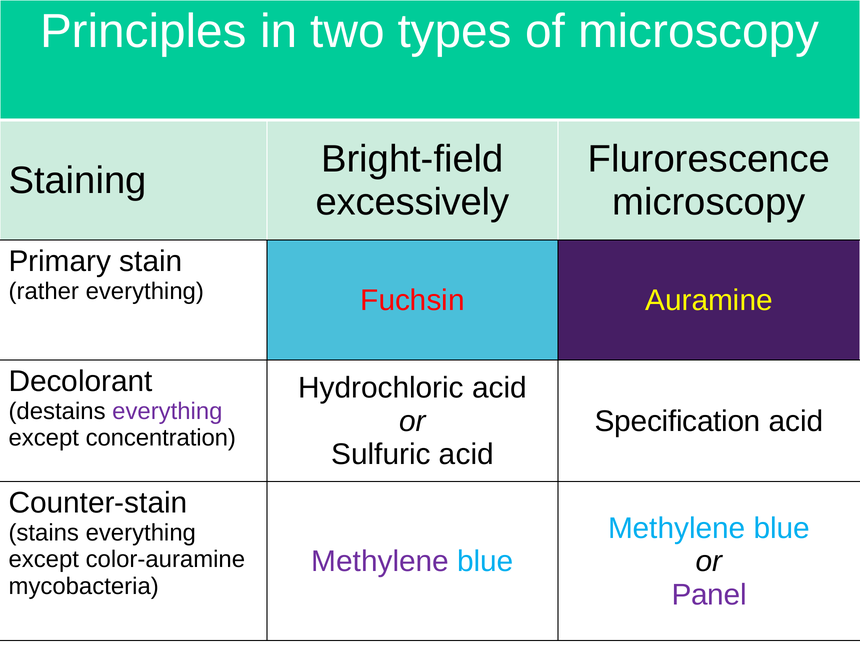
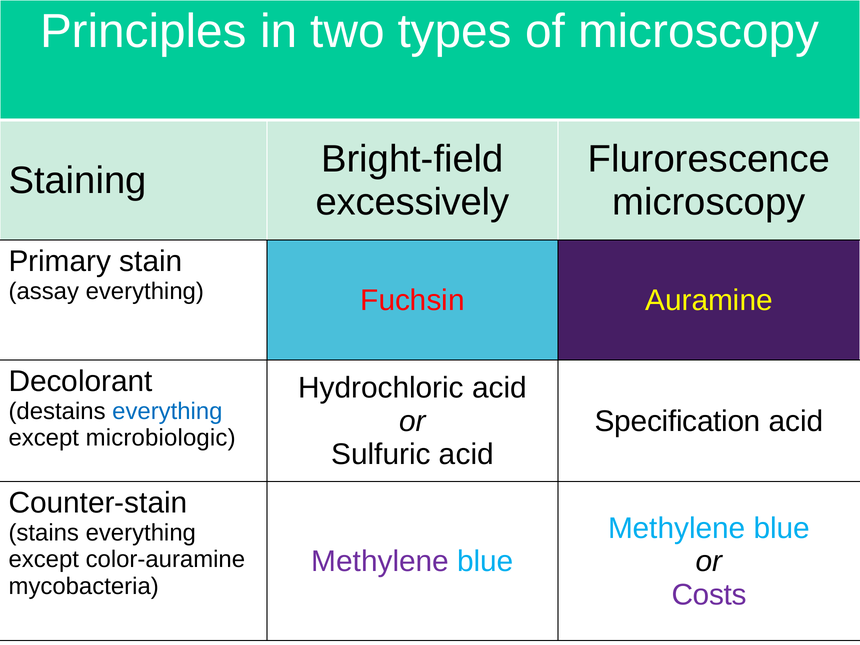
rather: rather -> assay (44, 291)
everything colour: purple -> blue (167, 411)
concentration: concentration -> microbiologic (161, 438)
Panel: Panel -> Costs (709, 595)
